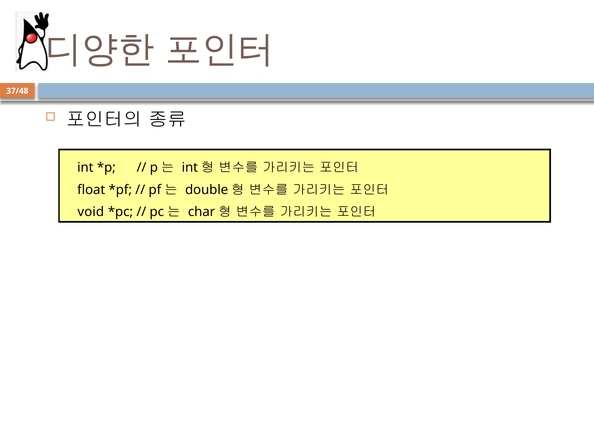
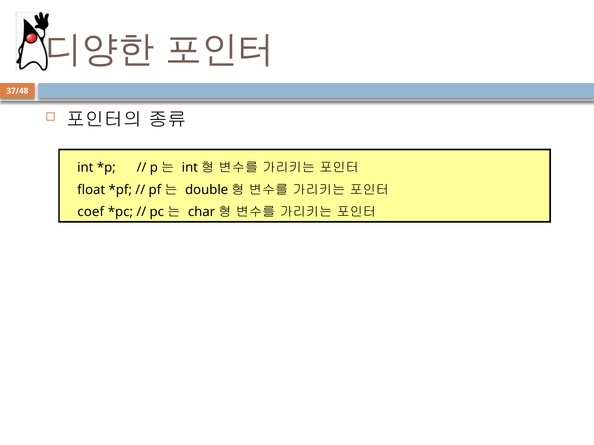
void: void -> coef (91, 212)
